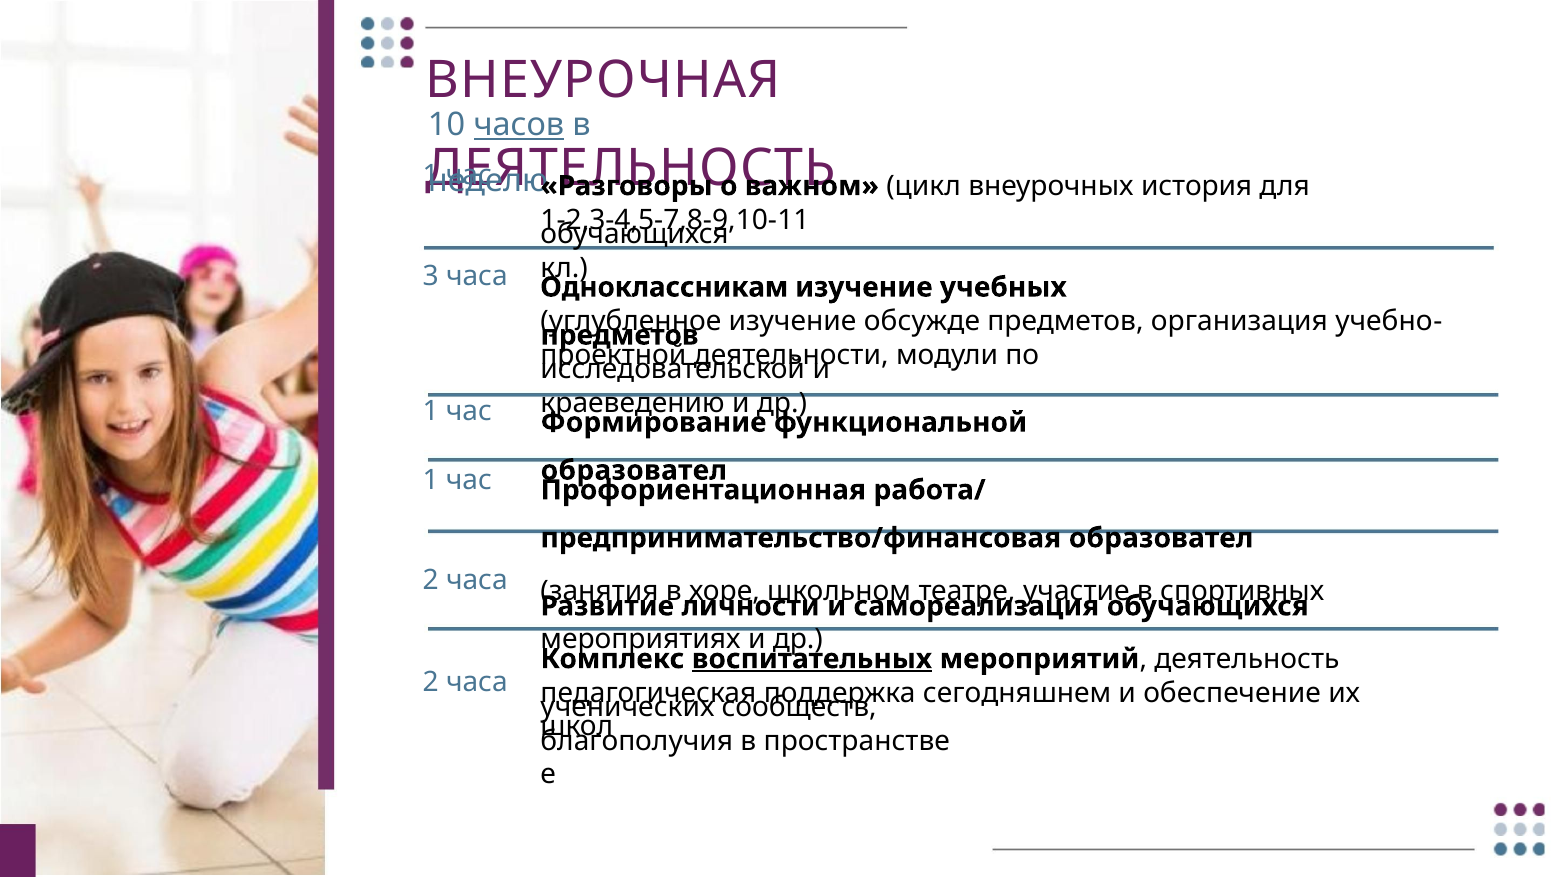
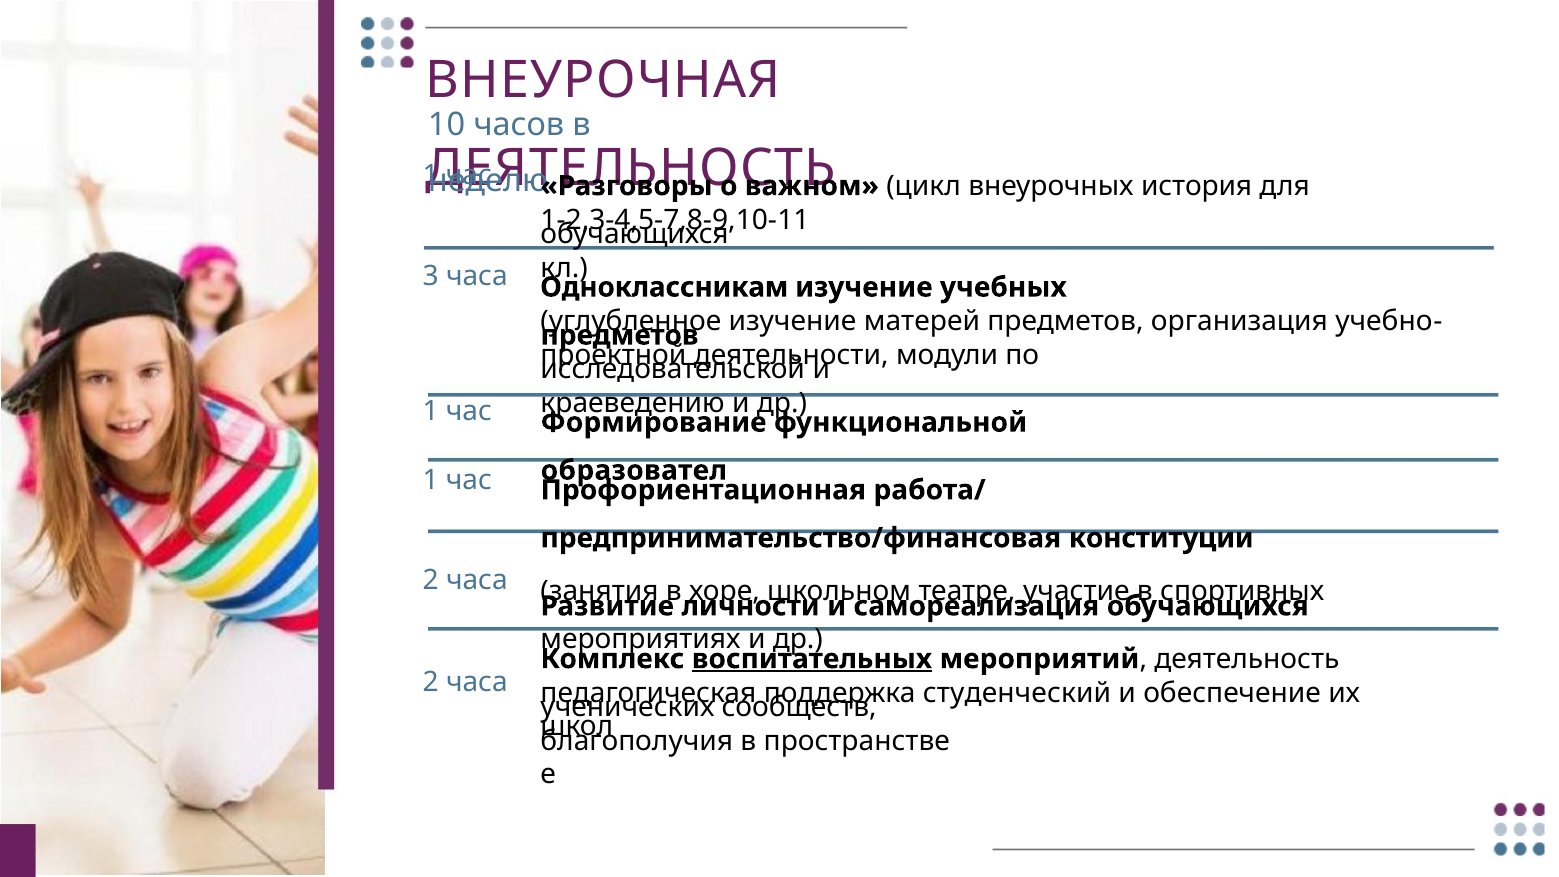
часов underline: present -> none (519, 125)
обсужде: обсужде -> матерей (922, 321)
предпринимательство/финансовая образовател: образовател -> конституции (1161, 538)
сегодняшнем: сегодняшнем -> студенческий (1017, 693)
